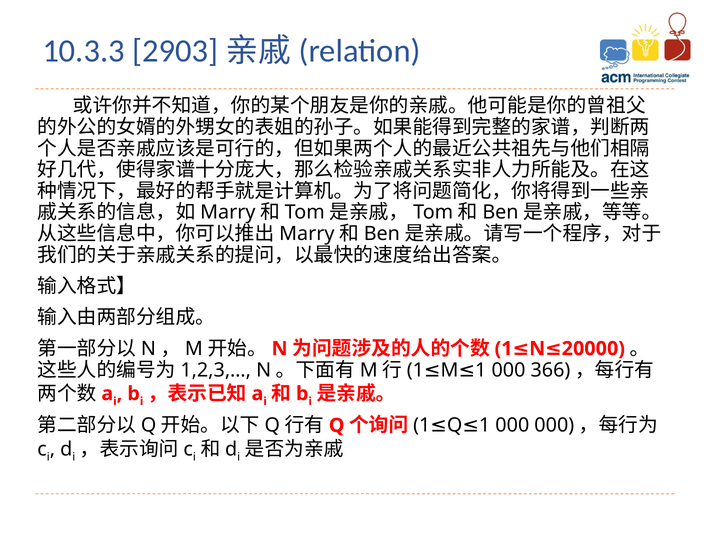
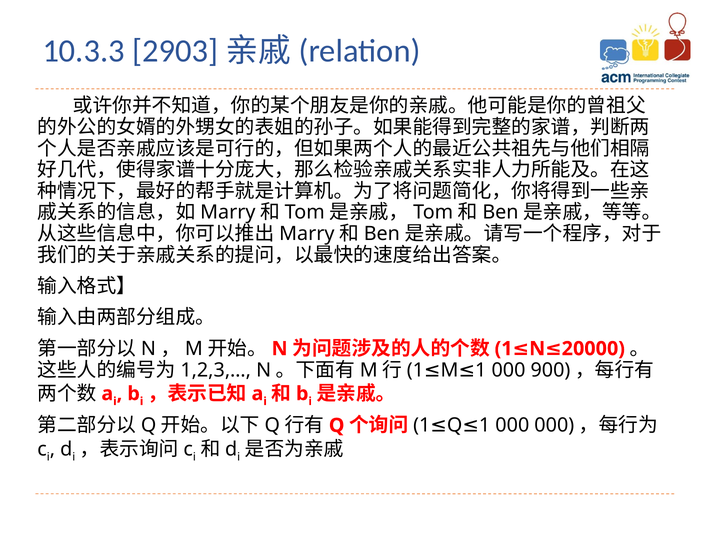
366: 366 -> 900 (550, 370)
